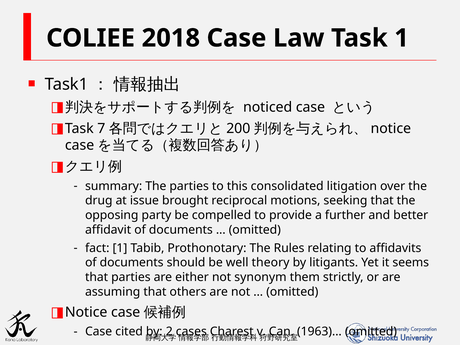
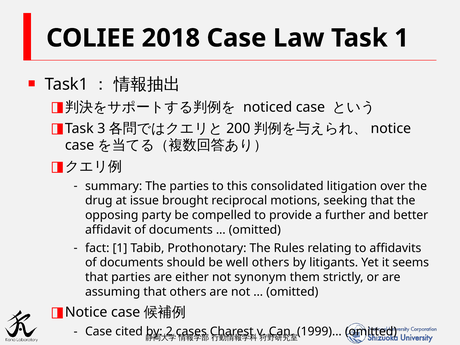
7: 7 -> 3 (101, 128)
well theory: theory -> others (271, 263)
1963: 1963 -> 1999 (319, 332)
